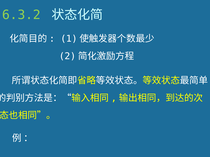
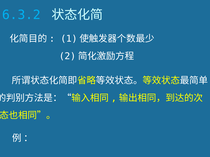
6.3.2 colour: light green -> light blue (21, 15)
